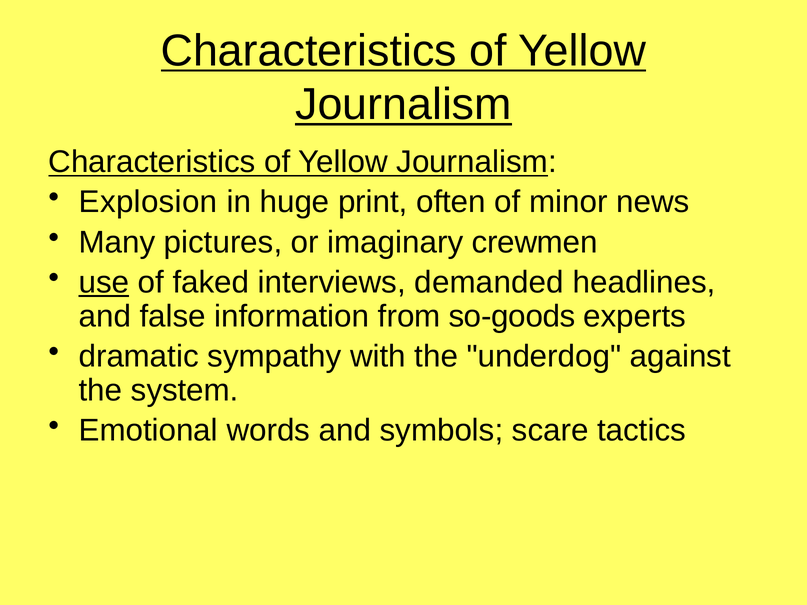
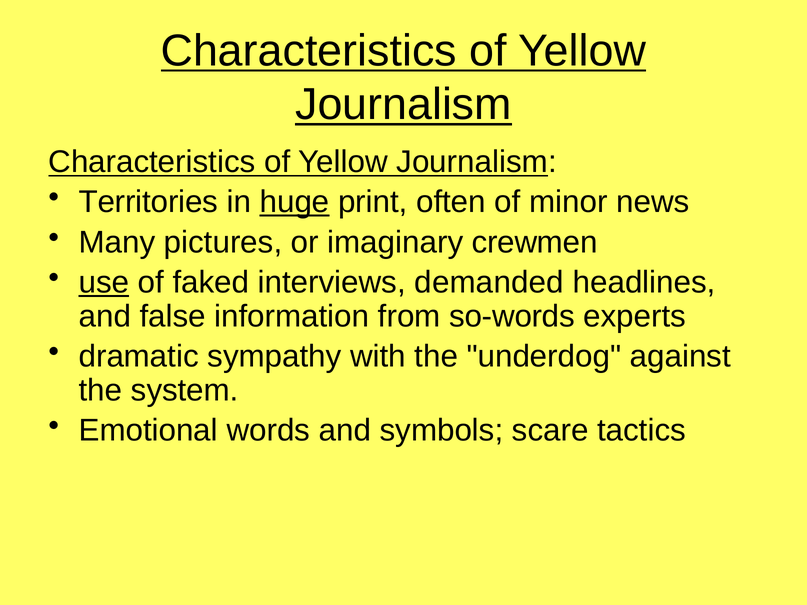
Explosion: Explosion -> Territories (148, 202)
huge underline: none -> present (295, 202)
so-goods: so-goods -> so-words (512, 317)
